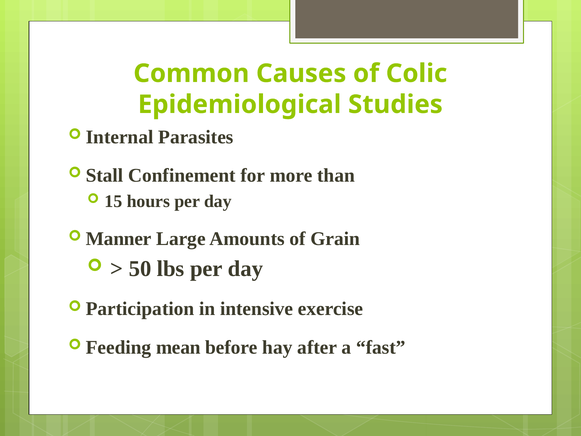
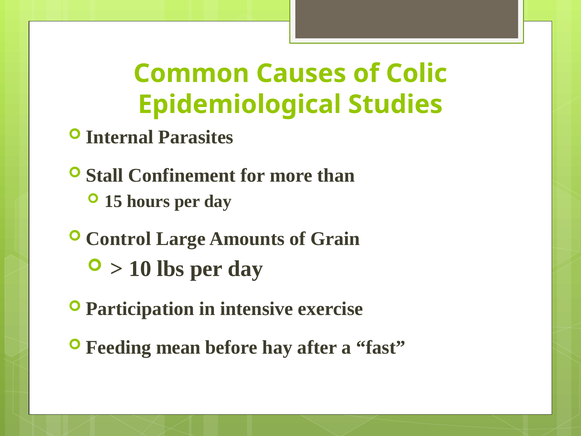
Manner: Manner -> Control (118, 239)
50: 50 -> 10 (140, 269)
